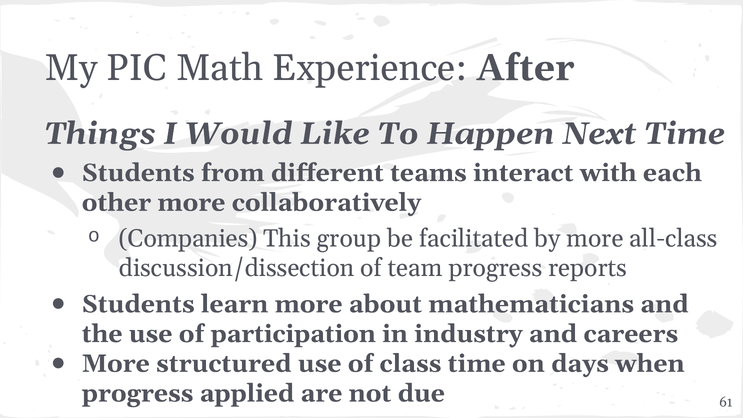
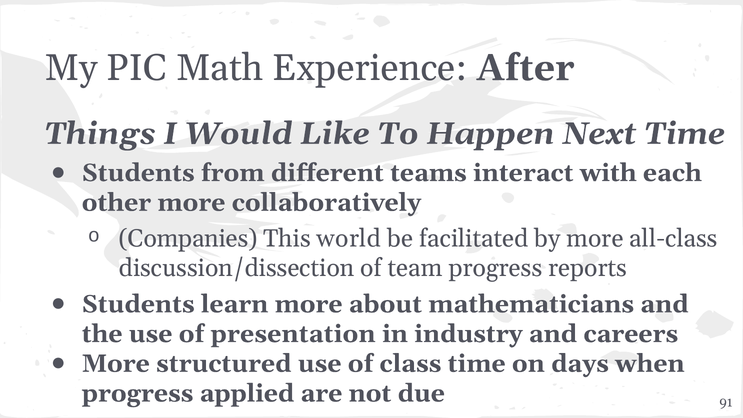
group: group -> world (349, 238)
participation: participation -> presentation (293, 334)
61: 61 -> 91 (726, 402)
